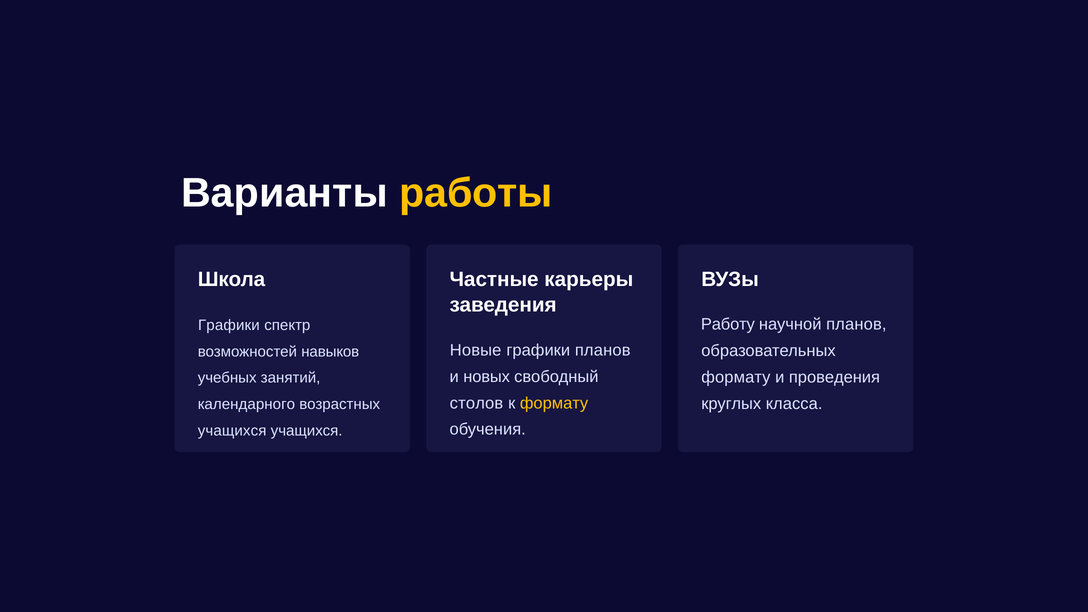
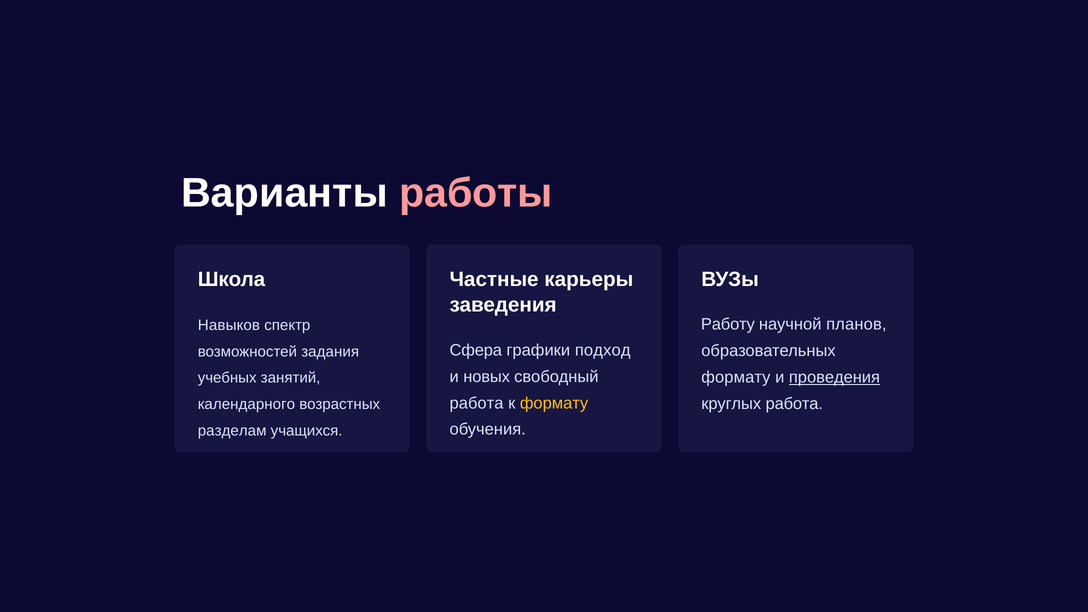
работы colour: yellow -> pink (476, 193)
Графики: Графики -> Навыков (229, 325)
Новые: Новые -> Сфера (476, 350)
графики планов: планов -> подход (603, 350)
навыков: навыков -> задания (330, 352)
проведения underline: none -> present (834, 377)
столов: столов -> работа (477, 403)
круглых класса: класса -> работа (794, 404)
учащихся: учащихся -> разделам (232, 431)
